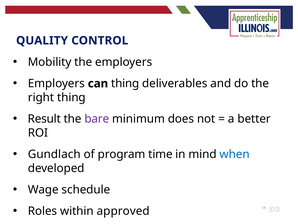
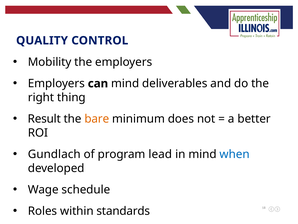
can thing: thing -> mind (125, 83)
bare colour: purple -> orange (97, 119)
time: time -> lead (160, 154)
approved: approved -> standards (123, 211)
